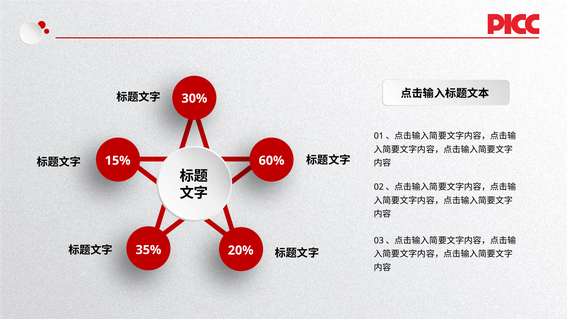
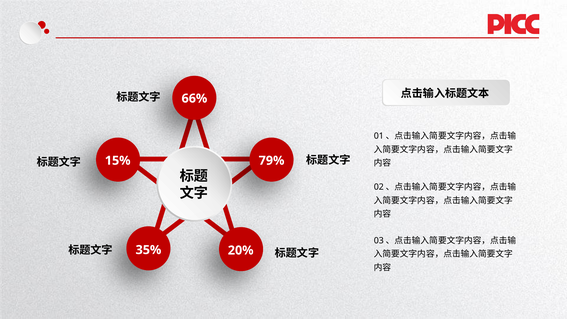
30%: 30% -> 66% (194, 98)
60%: 60% -> 79% (272, 161)
